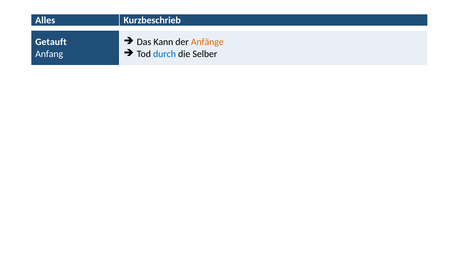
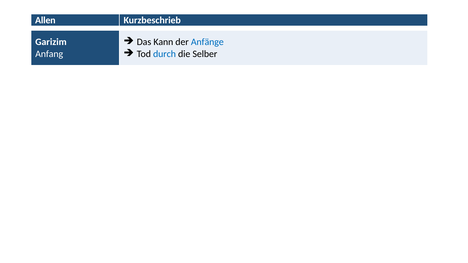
Alles: Alles -> Allen (45, 20)
Anfänge colour: orange -> blue (207, 42)
Getauft: Getauft -> Garizim (51, 42)
